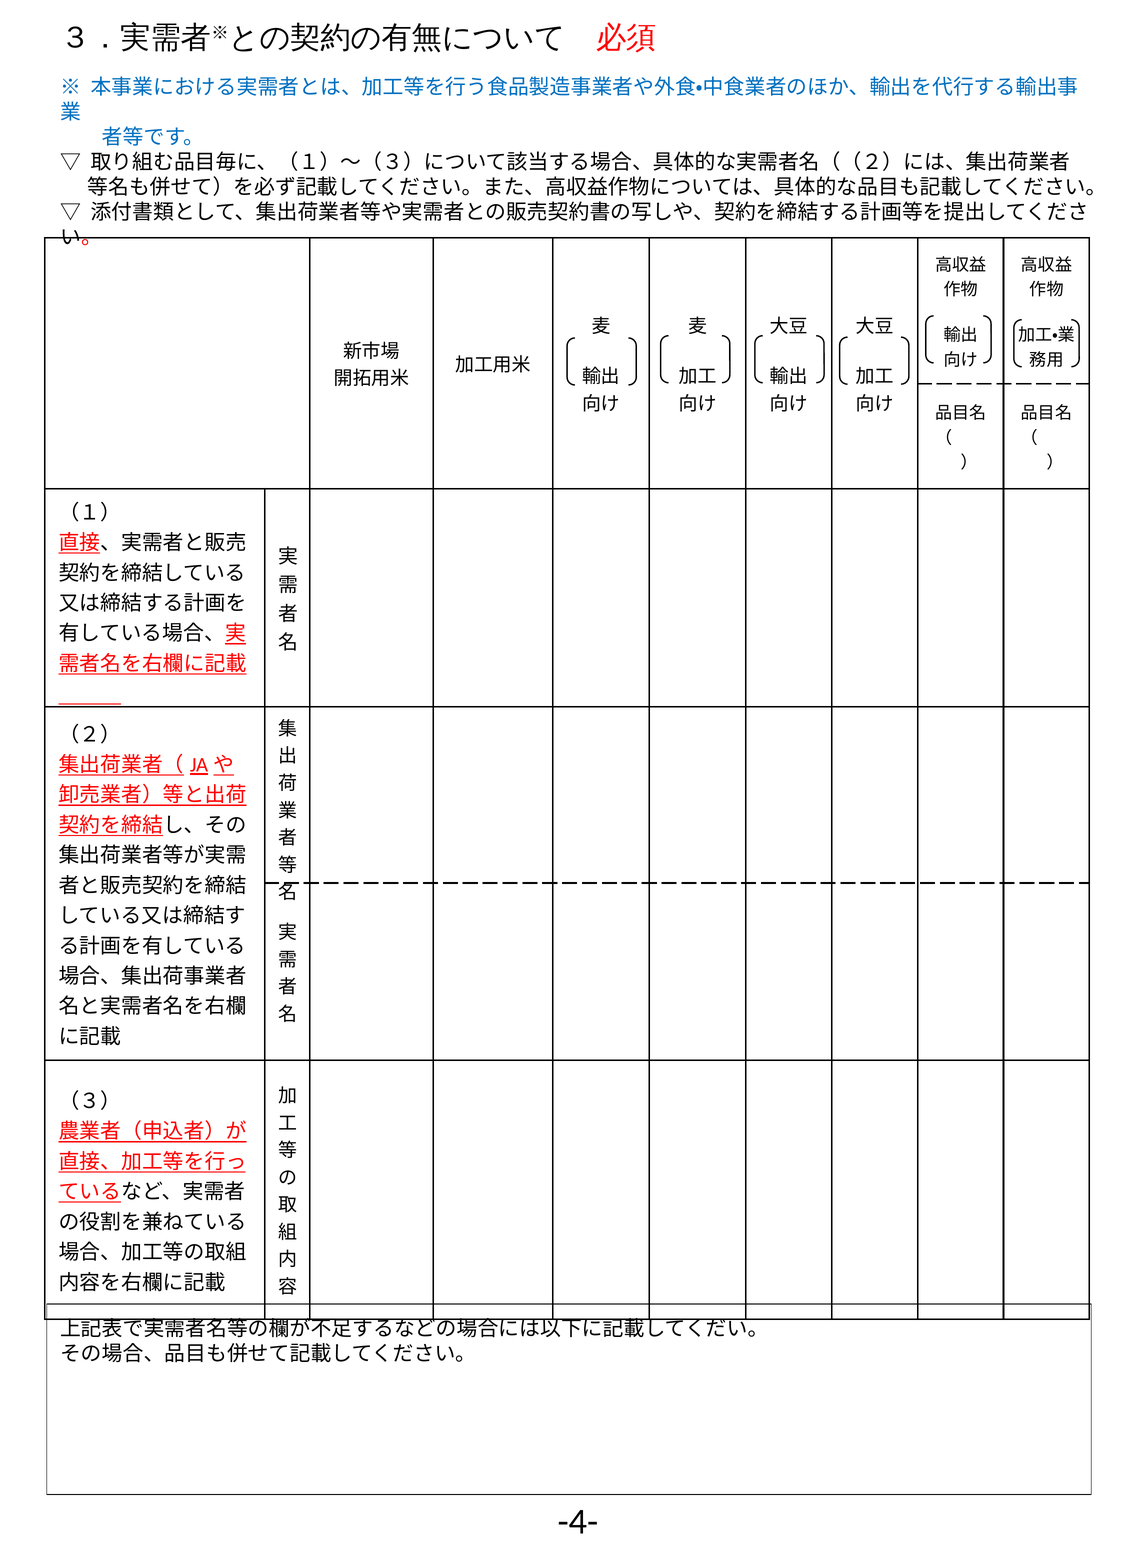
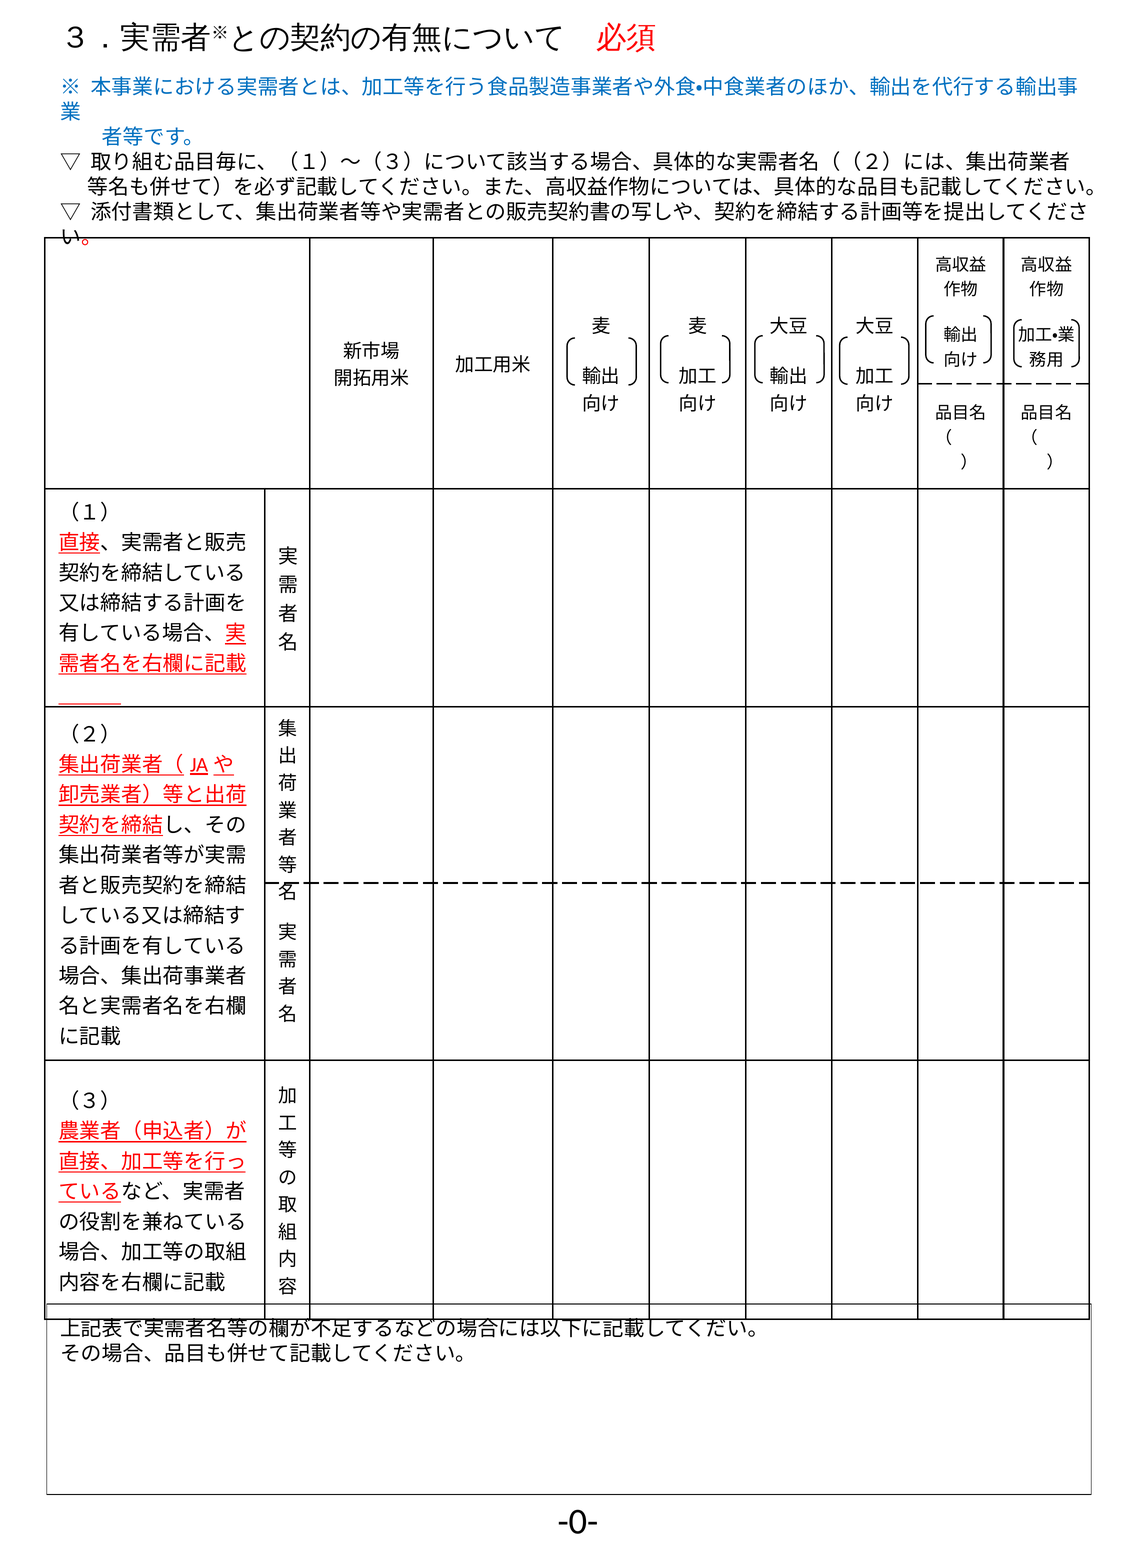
-4-: -4- -> -0- (578, 1522)
